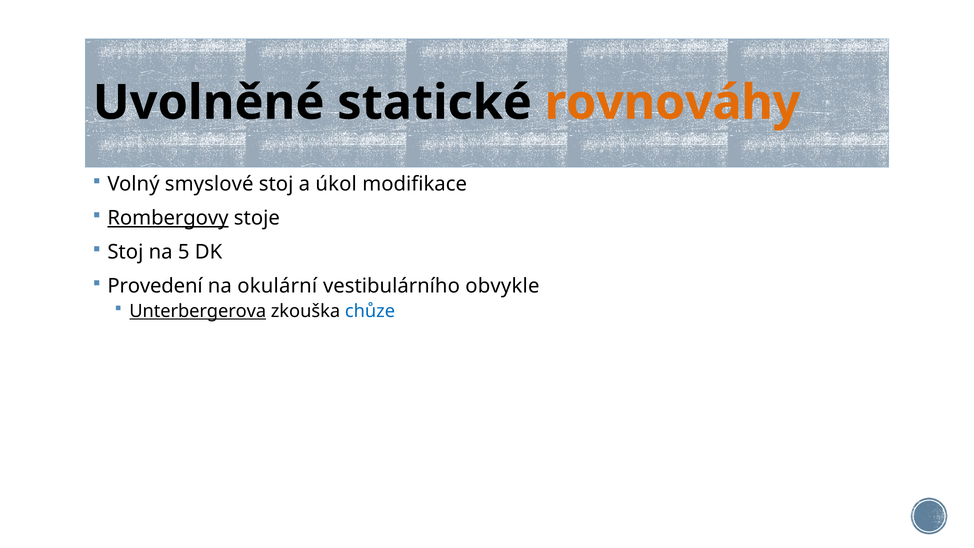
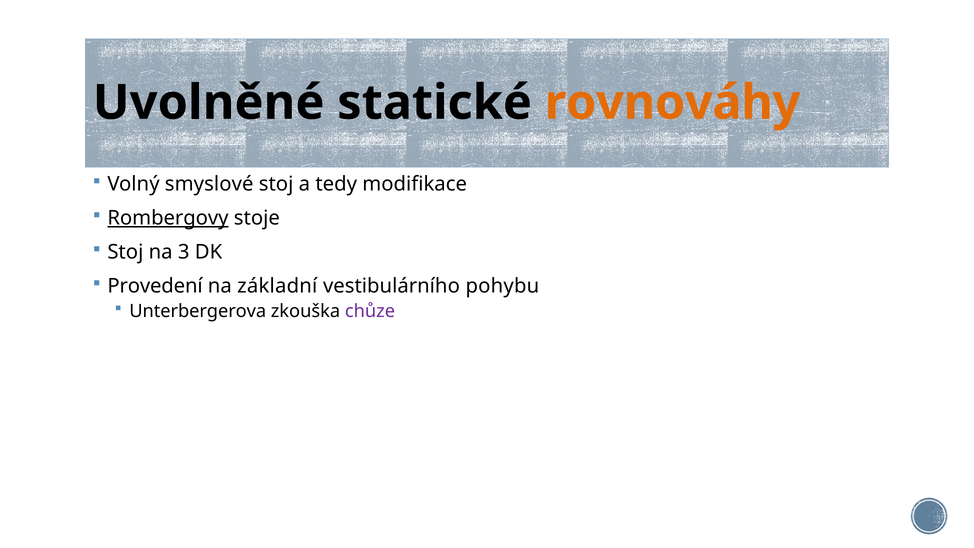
úkol: úkol -> tedy (336, 184)
5: 5 -> 3 (184, 252)
okulární: okulární -> základní (277, 286)
obvykle: obvykle -> pohybu (502, 286)
Unterbergerova underline: present -> none (198, 311)
chůze colour: blue -> purple (370, 311)
